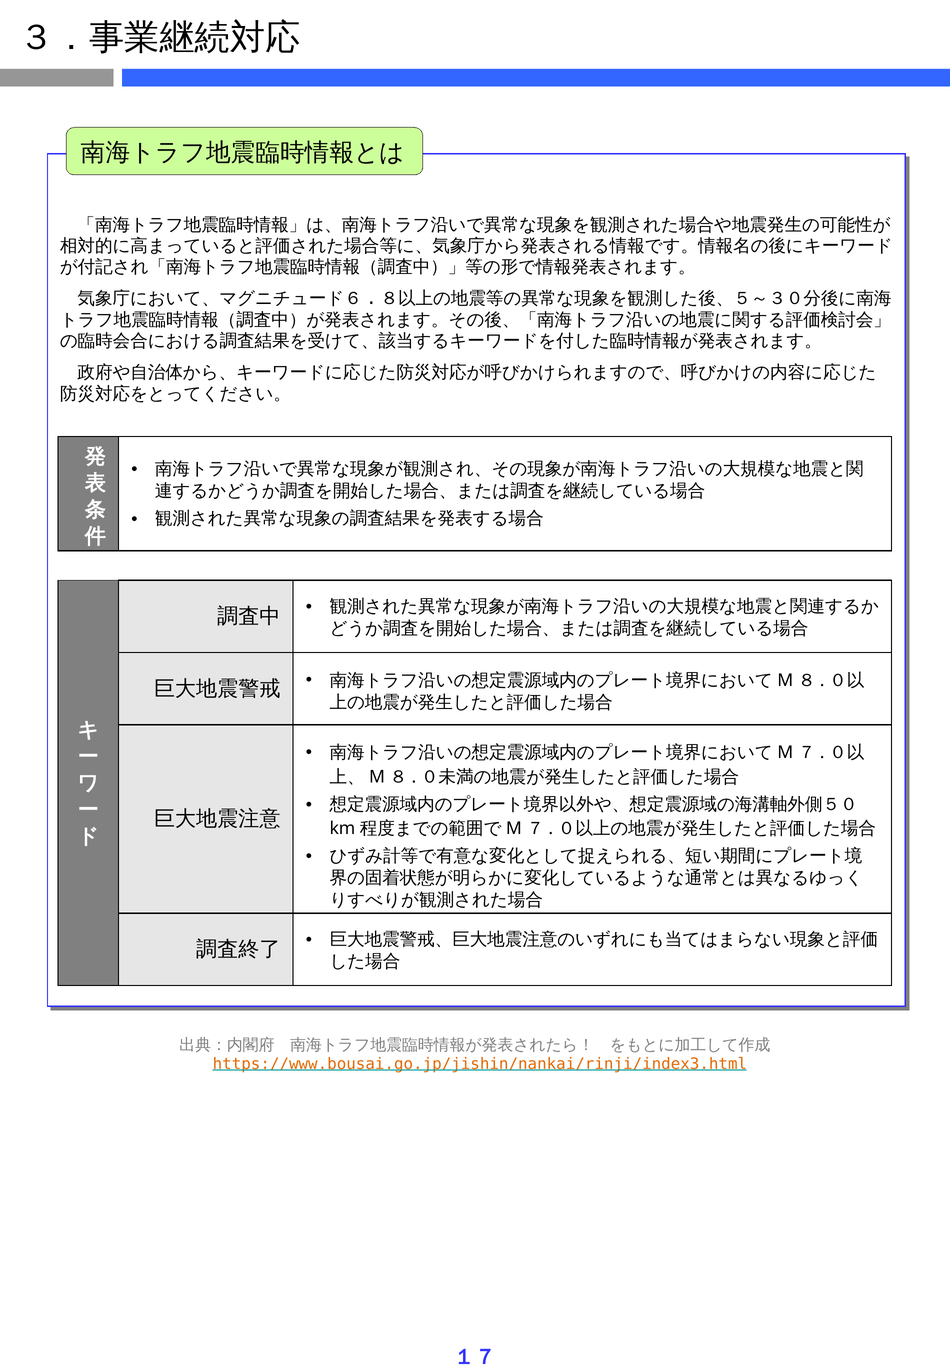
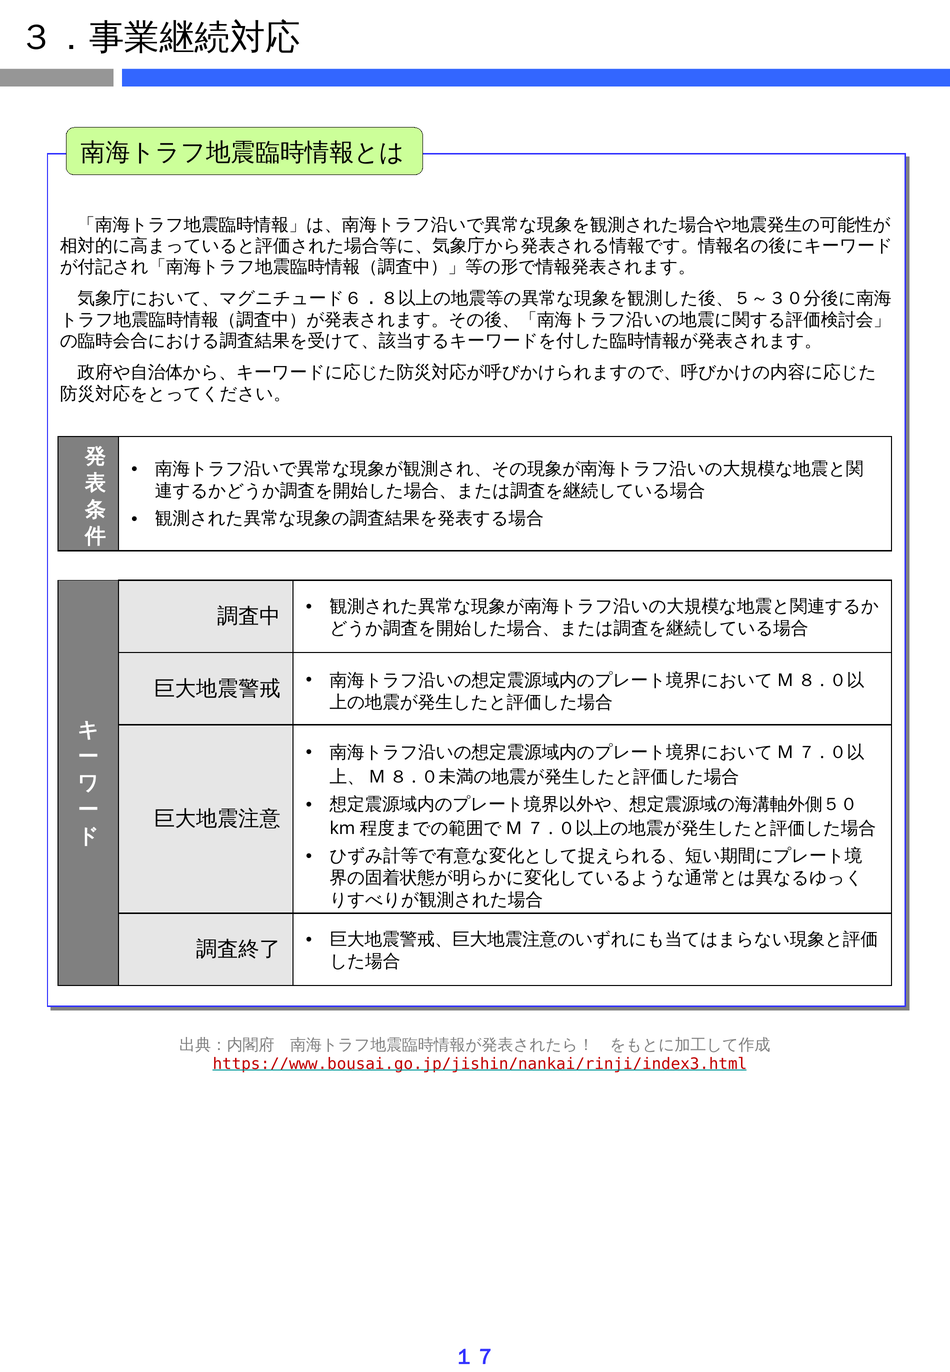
https://www.bousai.go.jp/jishin/nankai/rinji/index3.html colour: orange -> red (480, 1064)
